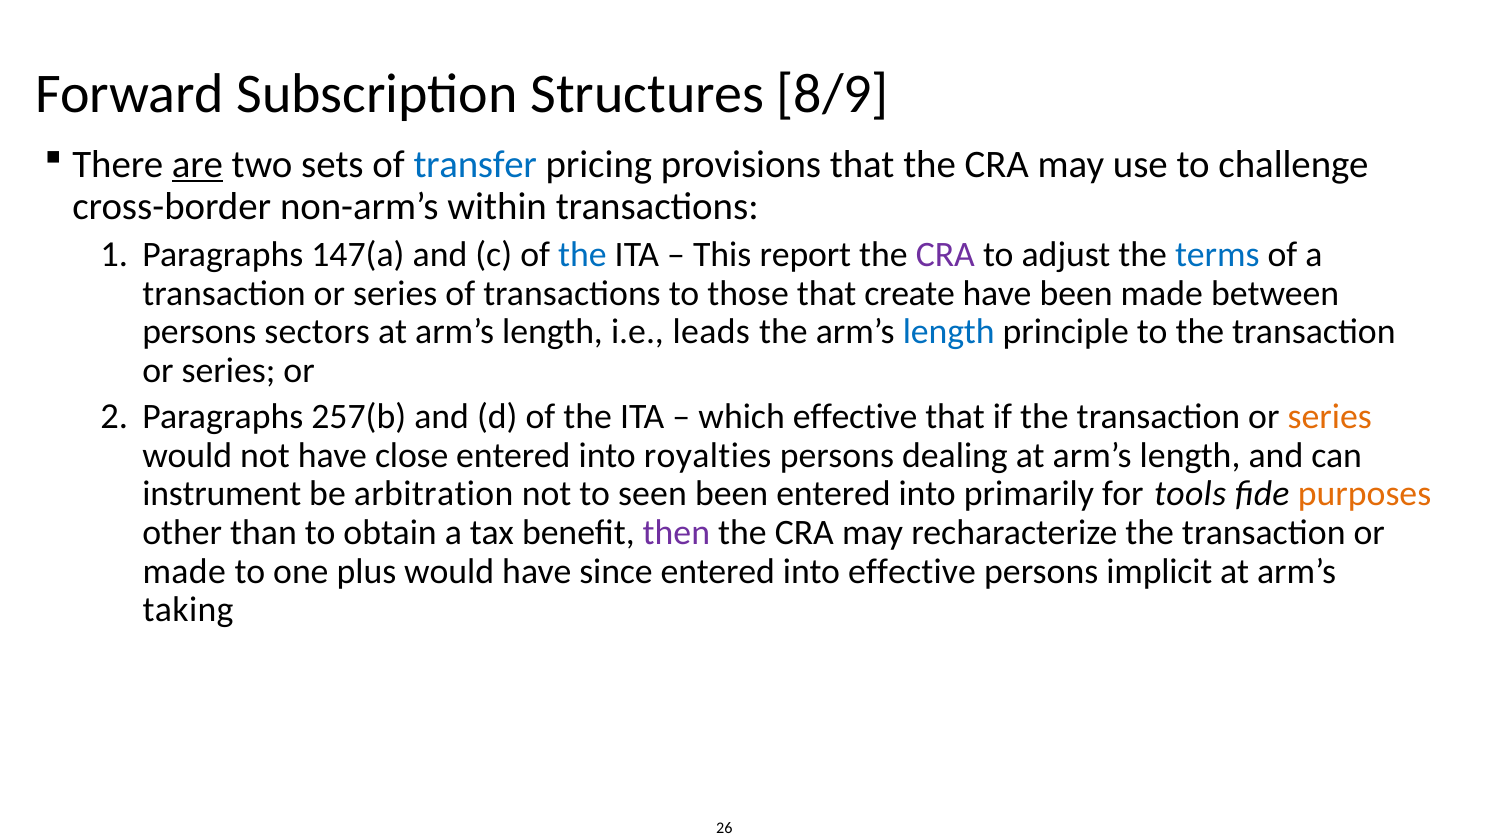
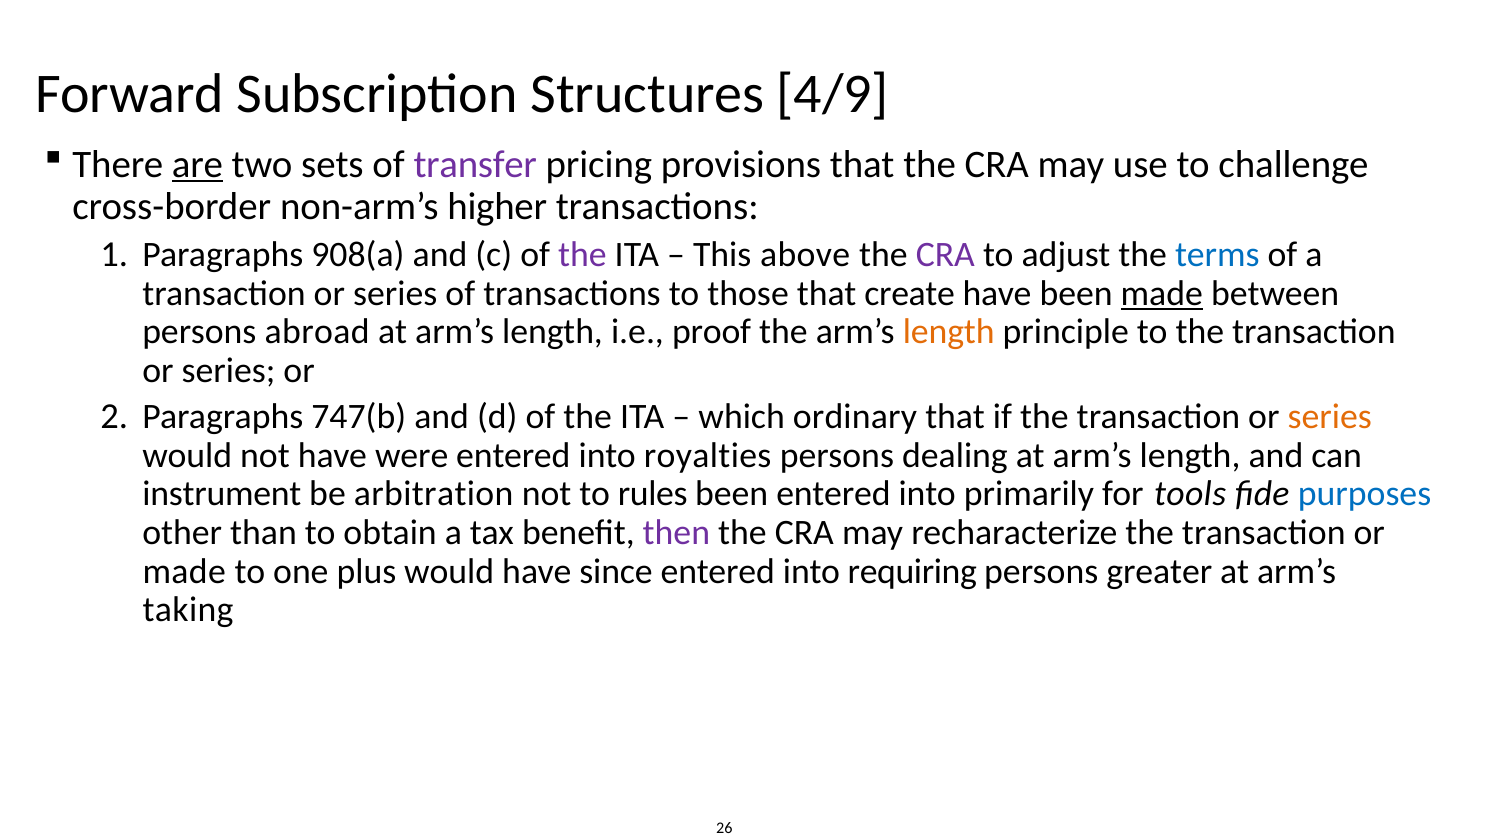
8/9: 8/9 -> 4/9 (833, 94)
transfer colour: blue -> purple (475, 165)
within: within -> higher (497, 206)
147(a: 147(a -> 908(a (358, 255)
the colour: blue -> purple (582, 255)
report: report -> above (805, 255)
made underline: none -> present (1162, 293)
sectors: sectors -> abroad (317, 332)
leads: leads -> proof (712, 332)
length colour: blue -> orange (949, 332)
257(b: 257(b -> 747(b (359, 417)
which effective: effective -> ordinary (855, 417)
close: close -> were (412, 455)
seen: seen -> rules (653, 494)
purposes colour: orange -> blue (1365, 494)
into effective: effective -> requiring (912, 571)
implicit: implicit -> greater (1159, 571)
